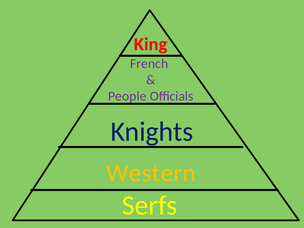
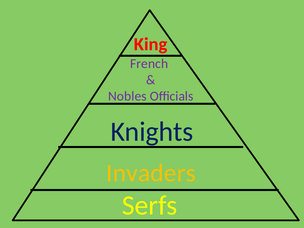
People: People -> Nobles (127, 96)
Western: Western -> Invaders (151, 173)
